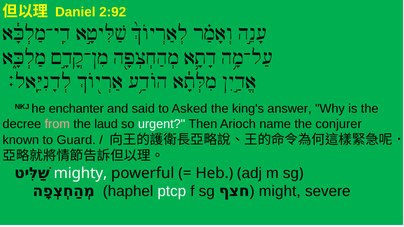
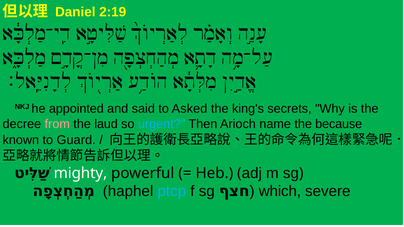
2:92: 2:92 -> 2:19 (113, 12)
enchanter: enchanter -> appointed (76, 109)
answer: answer -> secrets (289, 109)
urgent colour: white -> light blue (162, 124)
conjurer: conjurer -> because (339, 124)
ptcp colour: white -> light blue (172, 191)
might: might -> which (280, 191)
